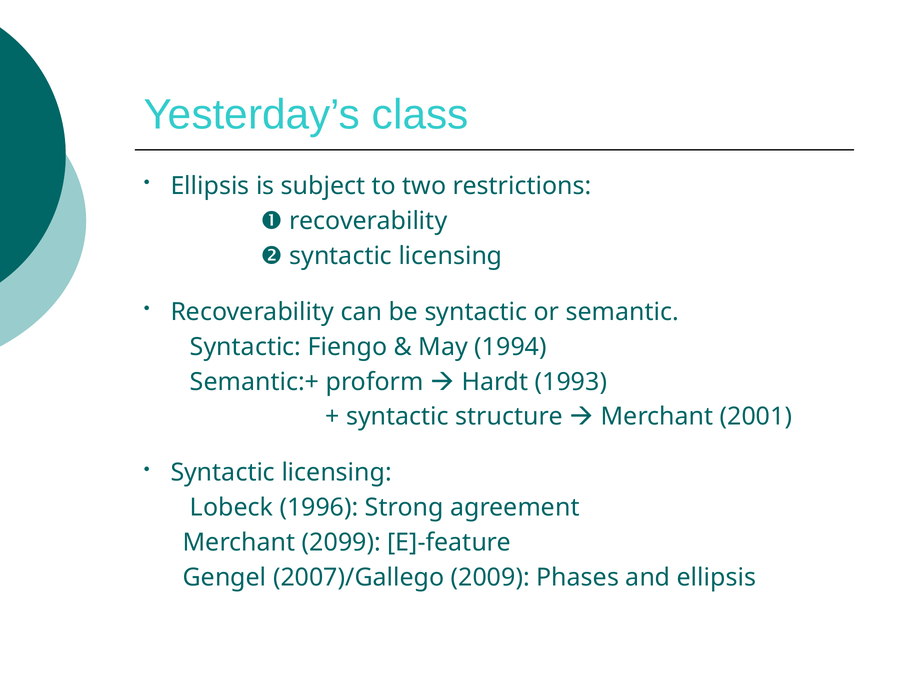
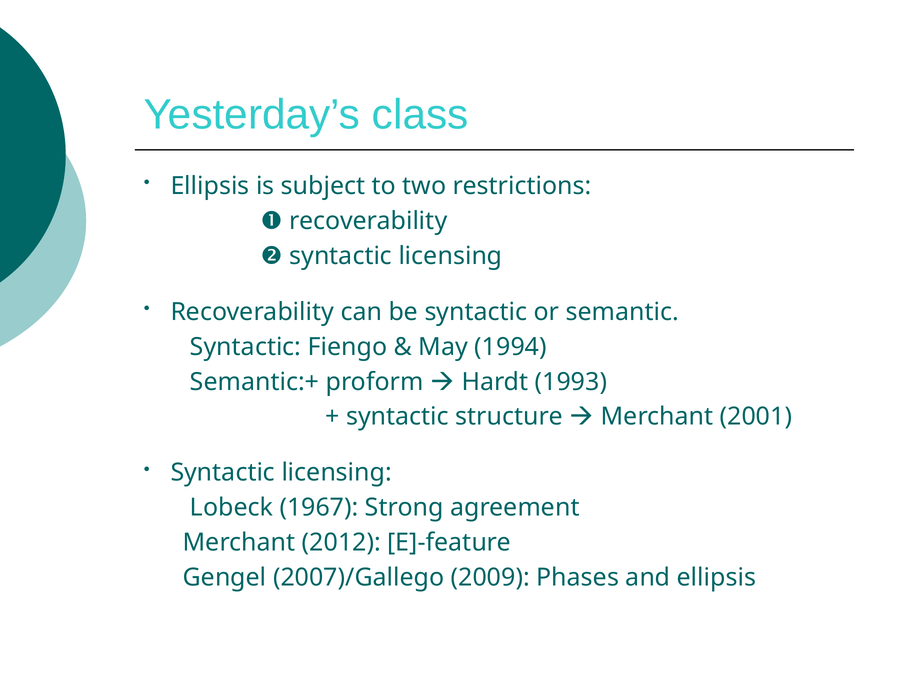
1996: 1996 -> 1967 (319, 508)
2099: 2099 -> 2012 (341, 543)
